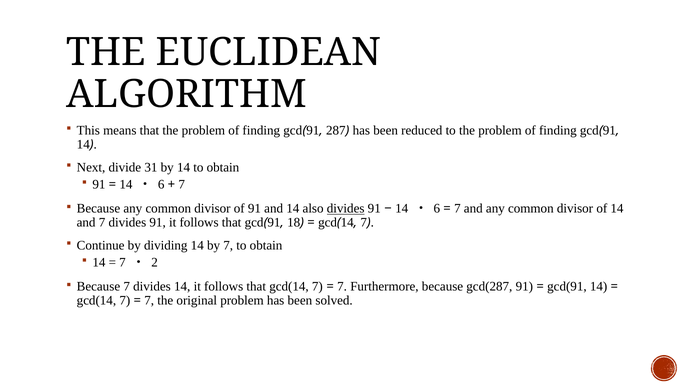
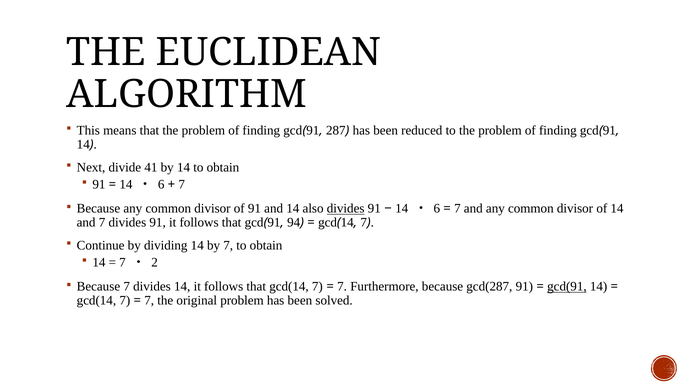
31: 31 -> 41 (151, 168)
18: 18 -> 94 (294, 223)
gcd(91 underline: none -> present (567, 287)
